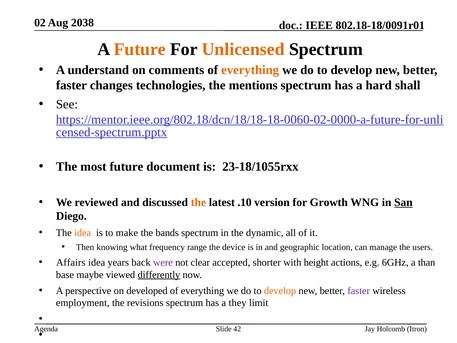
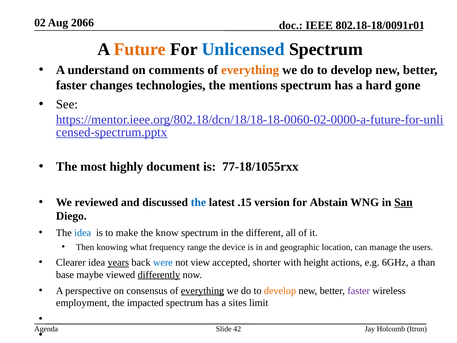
2038: 2038 -> 2066 (82, 23)
Unlicensed colour: orange -> blue (243, 49)
shall: shall -> gone (408, 85)
most future: future -> highly (126, 166)
23-18/1055rxx: 23-18/1055rxx -> 77-18/1055rxx (260, 166)
the colour: orange -> blue (198, 202)
.10: .10 -> .15 (245, 202)
Growth: Growth -> Abstain (329, 202)
idea colour: orange -> blue (83, 233)
bands: bands -> know (167, 233)
dynamic: dynamic -> different (265, 233)
Affairs: Affairs -> Clearer (71, 262)
years underline: none -> present (118, 262)
were colour: purple -> blue (163, 262)
clear: clear -> view (200, 262)
developed: developed -> consensus (147, 291)
everything underline: none -> present (203, 291)
revisions: revisions -> impacted (145, 303)
they: they -> sites (238, 303)
